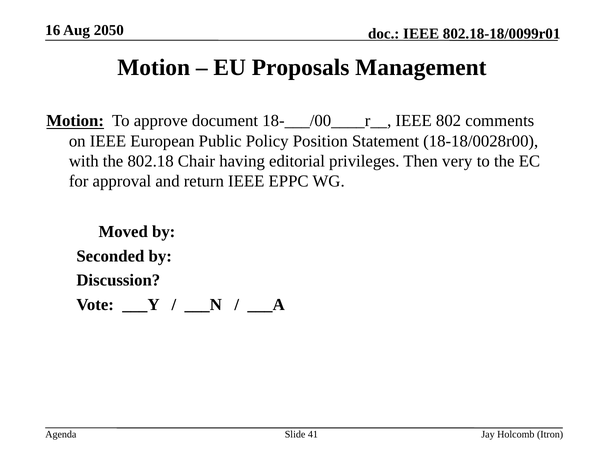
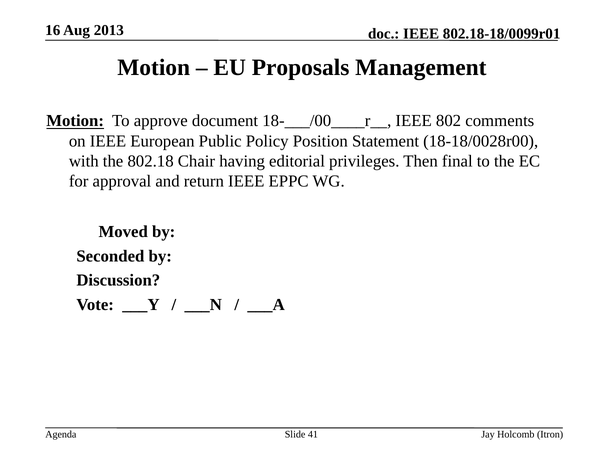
2050: 2050 -> 2013 (109, 30)
very: very -> final (457, 161)
